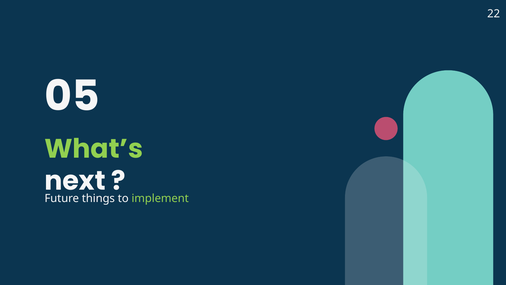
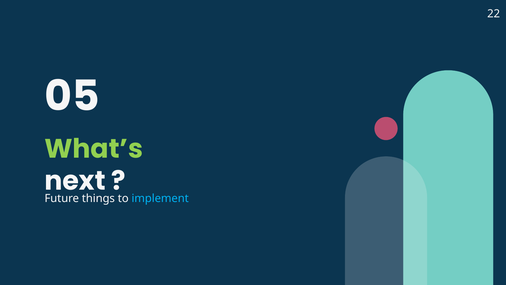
implement colour: light green -> light blue (160, 198)
